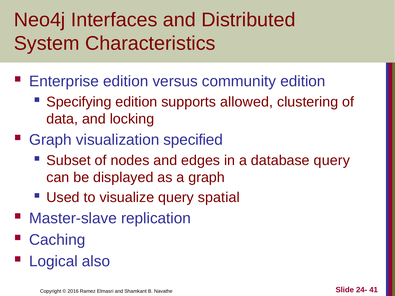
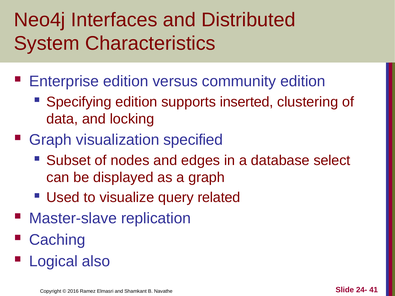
allowed: allowed -> inserted (247, 102)
database query: query -> select (332, 161)
spatial: spatial -> related (219, 198)
